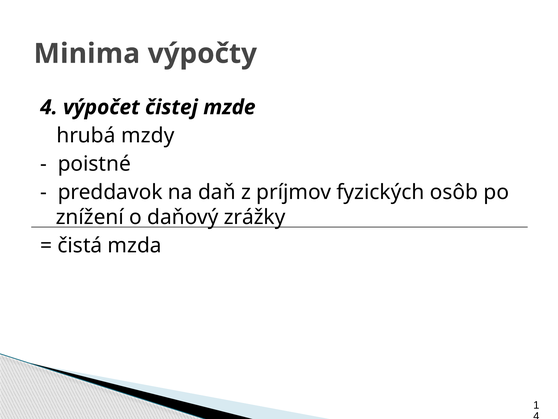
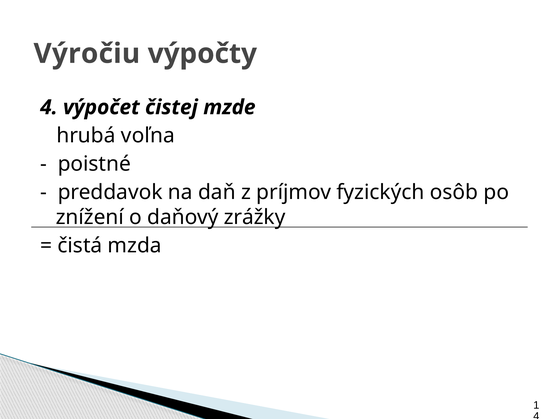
Minima: Minima -> Výročiu (87, 54)
mzdy: mzdy -> voľna (148, 135)
